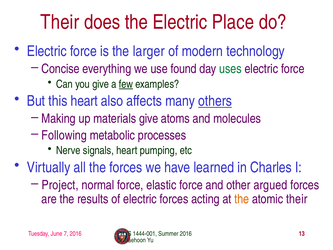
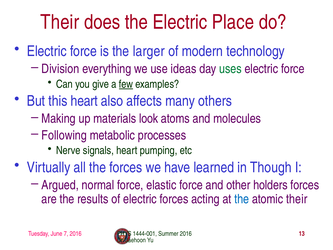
Concise: Concise -> Division (60, 69)
found: found -> ideas (183, 69)
others underline: present -> none (215, 101)
materials give: give -> look (149, 119)
Charles: Charles -> Though (271, 167)
Project: Project -> Argued (60, 185)
argued: argued -> holders (270, 185)
the colour: orange -> blue (242, 199)
